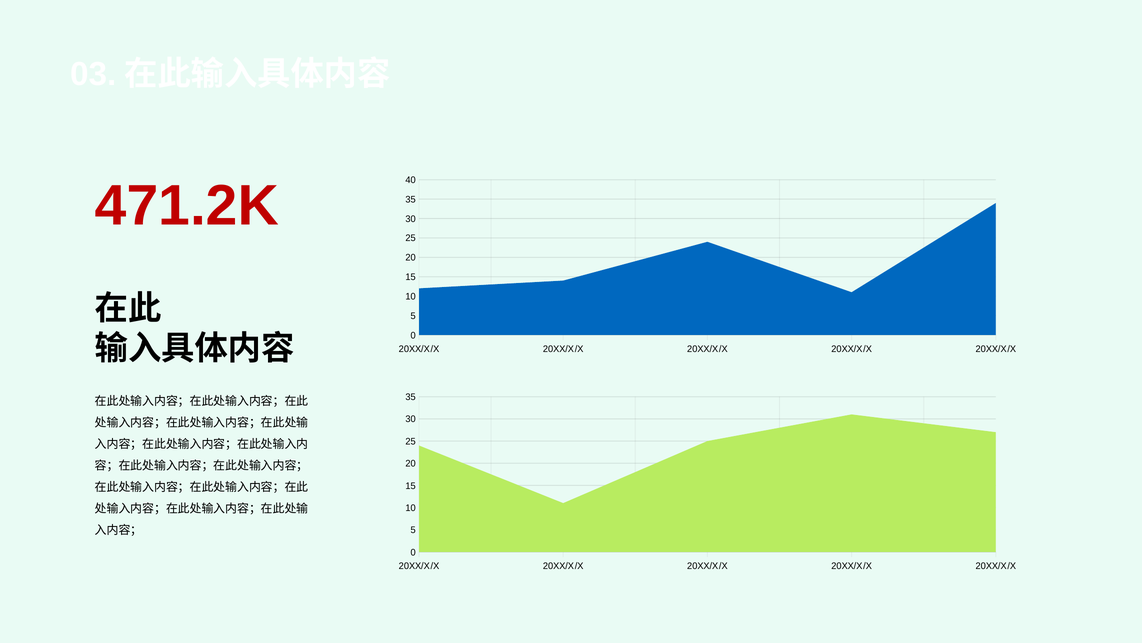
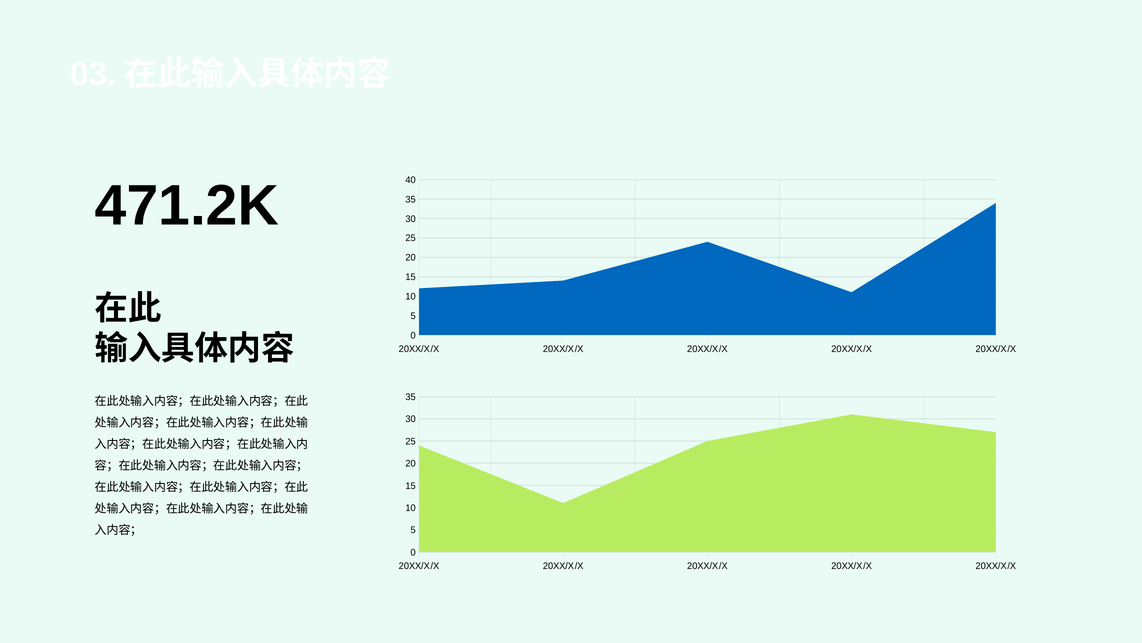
471.2K colour: red -> black (187, 206)
